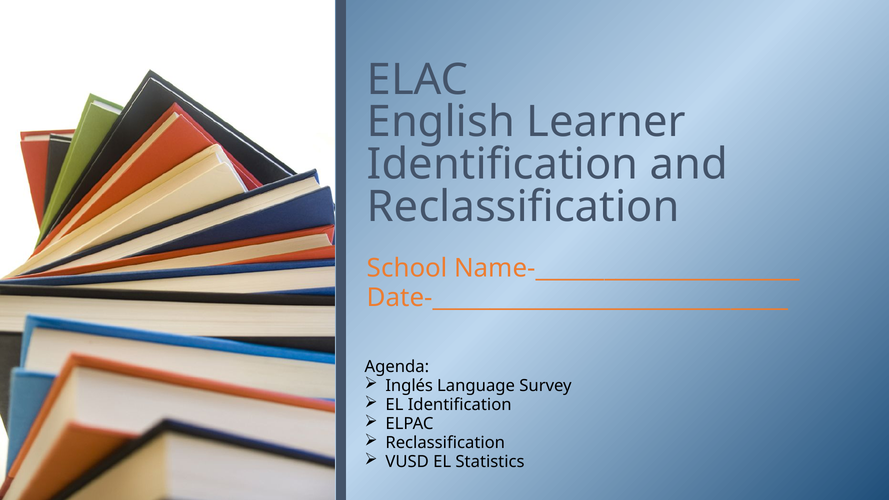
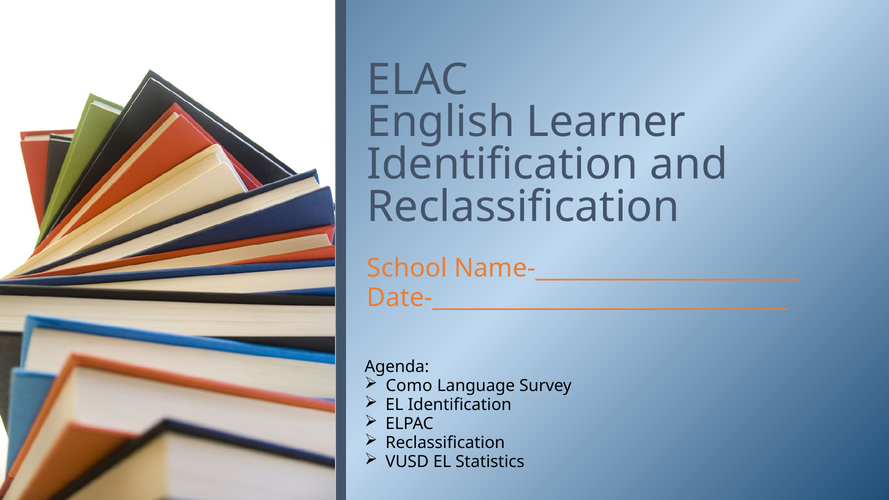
Inglés: Inglés -> Como (409, 386)
